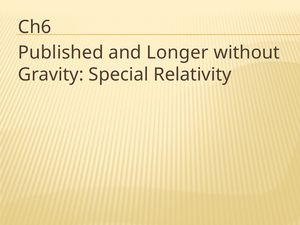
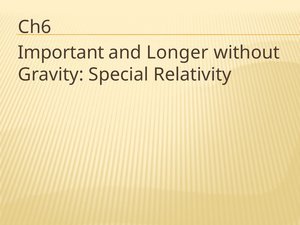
Published: Published -> Important (61, 53)
